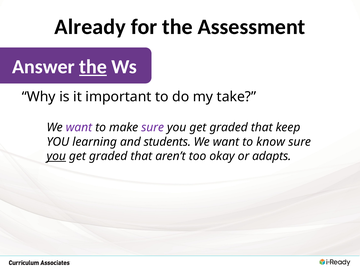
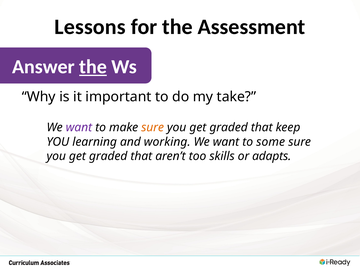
Already: Already -> Lessons (90, 27)
sure colour: purple -> orange (153, 127)
students: students -> working (167, 142)
know: know -> some (271, 142)
you underline: present -> none (56, 156)
okay: okay -> skills (222, 156)
